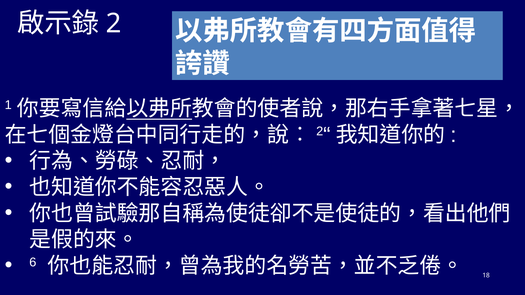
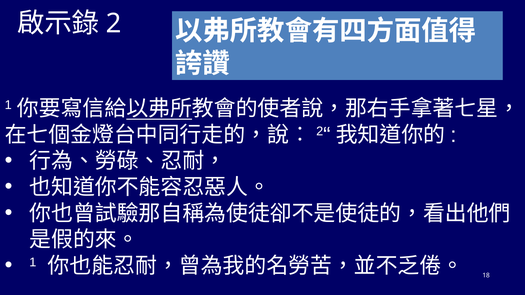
6: 6 -> 1 (33, 263)
